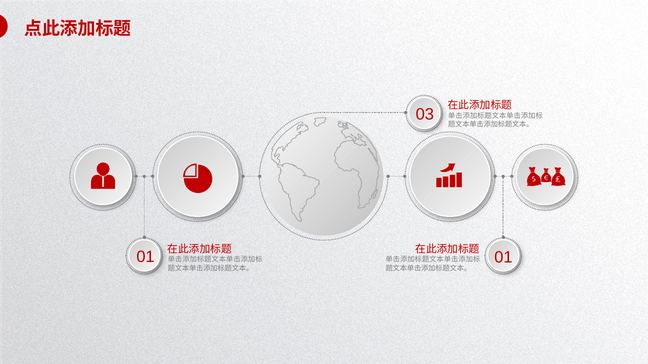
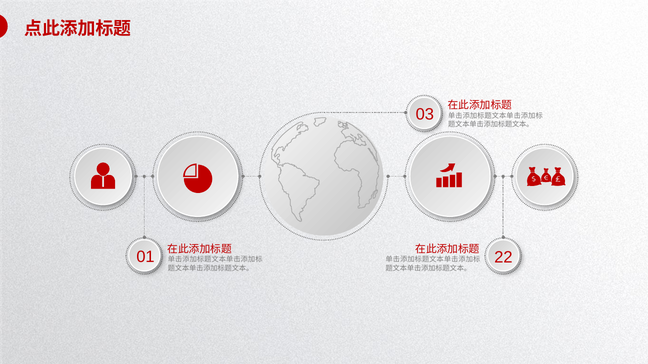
01 01: 01 -> 22 (503, 258)
